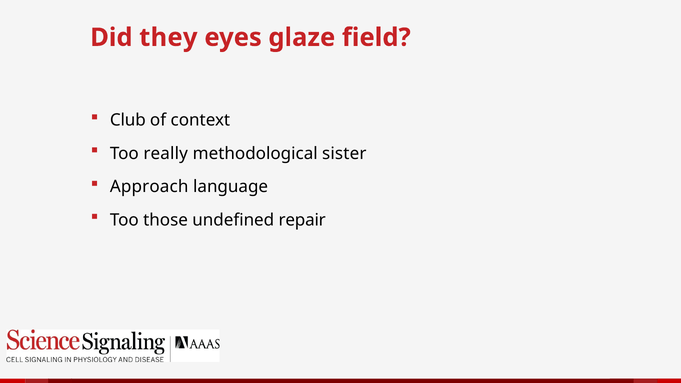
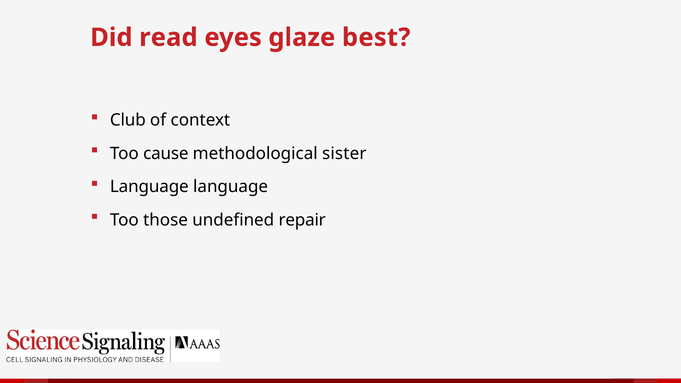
they: they -> read (168, 37)
field: field -> best (376, 37)
really: really -> cause (166, 154)
Approach: Approach -> Language (149, 187)
